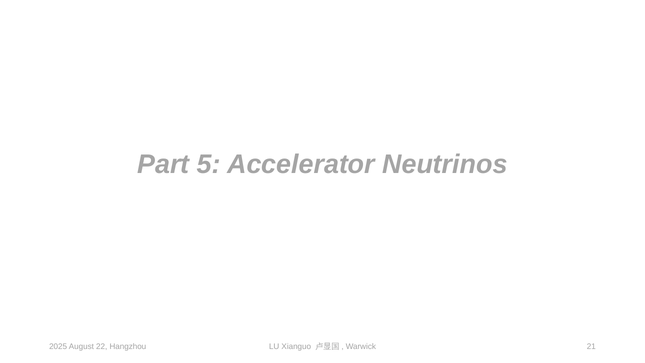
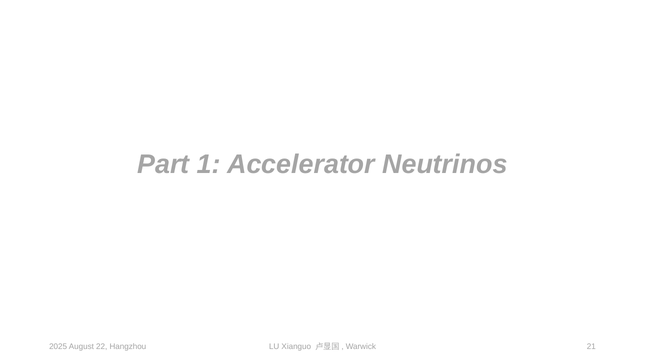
5: 5 -> 1 (209, 164)
